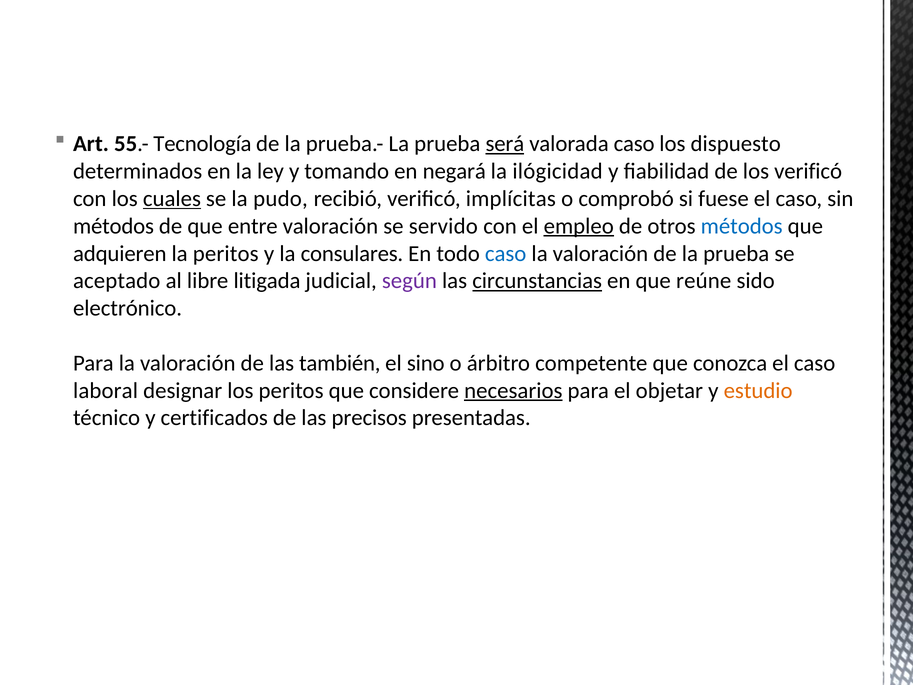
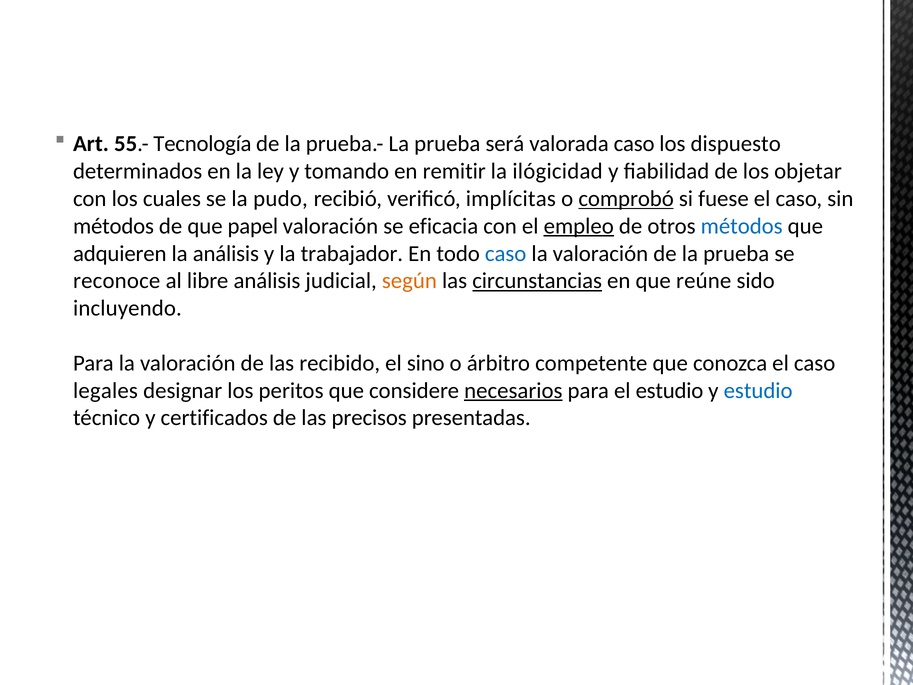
será underline: present -> none (505, 144)
negará: negará -> remitir (454, 171)
los verificó: verificó -> objetar (808, 171)
cuales underline: present -> none (172, 199)
comprobó underline: none -> present (626, 199)
entre: entre -> papel (253, 226)
servido: servido -> eficacia (443, 226)
la peritos: peritos -> análisis (226, 253)
consulares: consulares -> trabajador (352, 253)
aceptado: aceptado -> reconoce (117, 281)
libre litigada: litigada -> análisis (267, 281)
según colour: purple -> orange (409, 281)
electrónico: electrónico -> incluyendo (127, 308)
también: también -> recibido (340, 363)
laboral: laboral -> legales (105, 390)
el objetar: objetar -> estudio (670, 390)
estudio colour: orange -> blue (758, 390)
